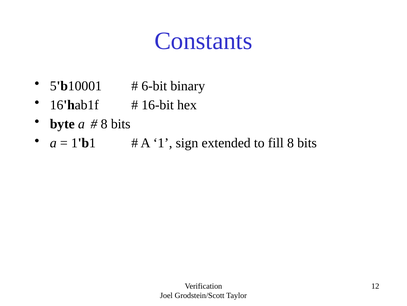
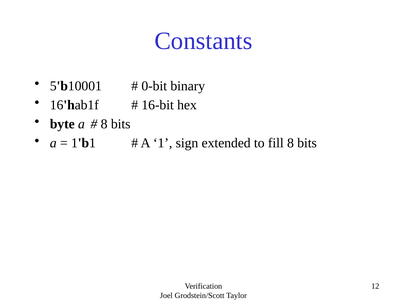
6-bit: 6-bit -> 0-bit (154, 86)
